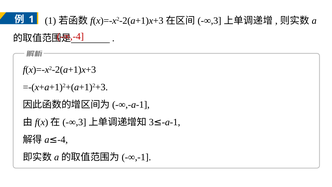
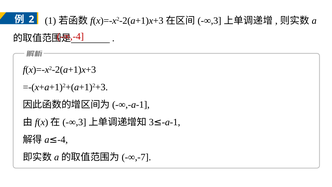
1: 1 -> 2 (31, 19)
-∞,-1: -∞,-1 -> -∞,-7 (136, 157)
